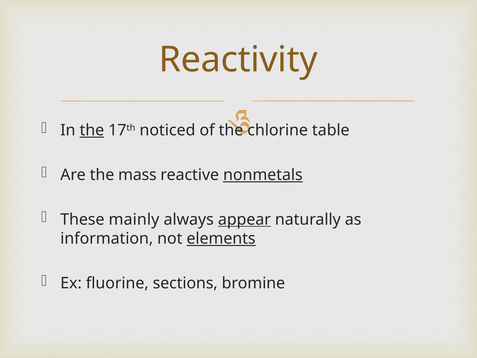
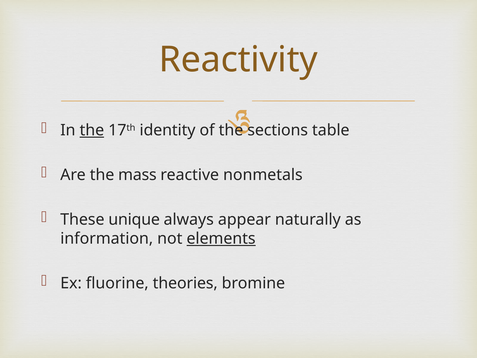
noticed: noticed -> identity (168, 130)
chlorine: chlorine -> sections (278, 130)
nonmetals underline: present -> none (263, 175)
mainly: mainly -> unique (134, 219)
appear underline: present -> none (244, 219)
sections: sections -> theories (185, 283)
